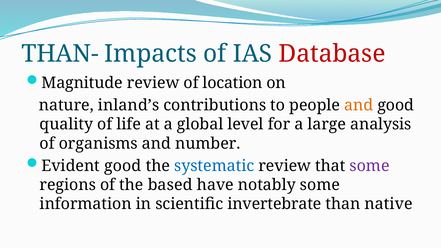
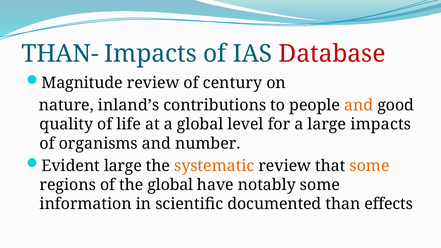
location: location -> century (232, 83)
large analysis: analysis -> impacts (381, 124)
Evident good: good -> large (123, 166)
systematic colour: blue -> orange (214, 166)
some colour: purple -> orange (370, 166)
the based: based -> global (170, 185)
invertebrate: invertebrate -> documented (274, 204)
native: native -> effects (389, 204)
